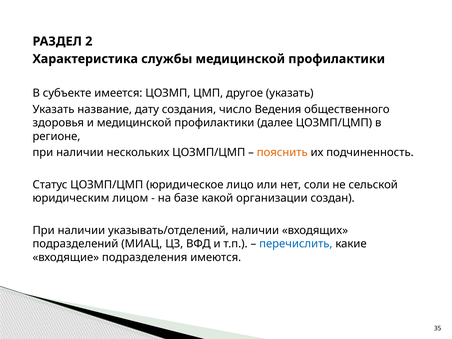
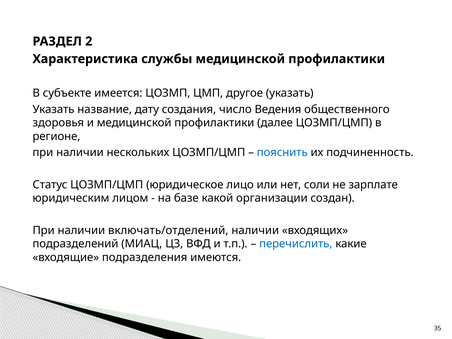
пояснить colour: orange -> blue (282, 153)
сельской: сельской -> зарплате (373, 185)
указывать/отделений: указывать/отделений -> включать/отделений (168, 230)
